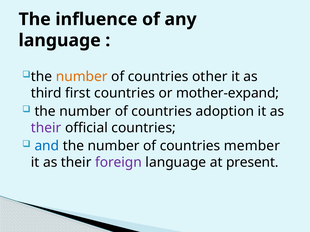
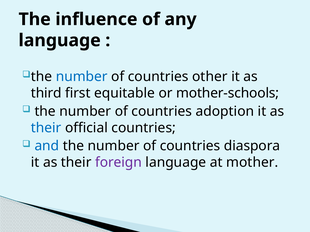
number colour: orange -> blue (82, 77)
first countries: countries -> equitable (125, 93)
mother-expand: mother-expand -> mother-schools (228, 93)
their colour: purple -> blue (46, 128)
member: member -> diaspora (252, 146)
present: present -> mother (252, 163)
